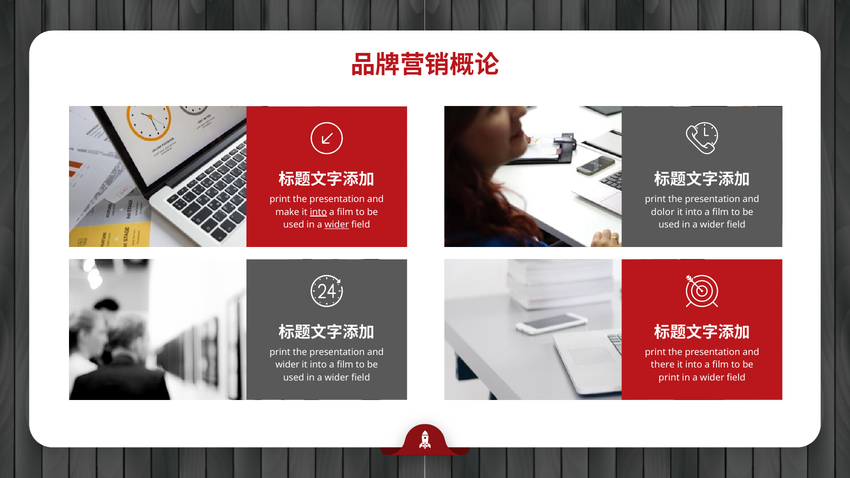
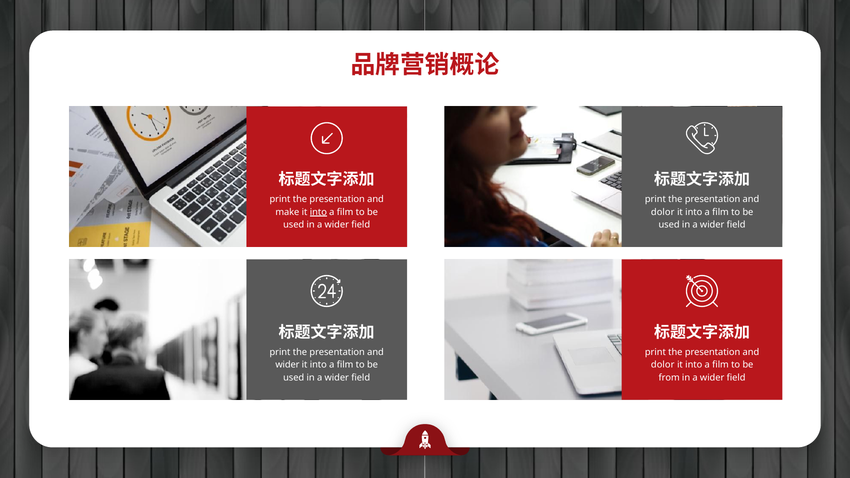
wider underline: present -> none (337, 225)
there: there -> dolor (663, 365)
print: print -> from (669, 378)
